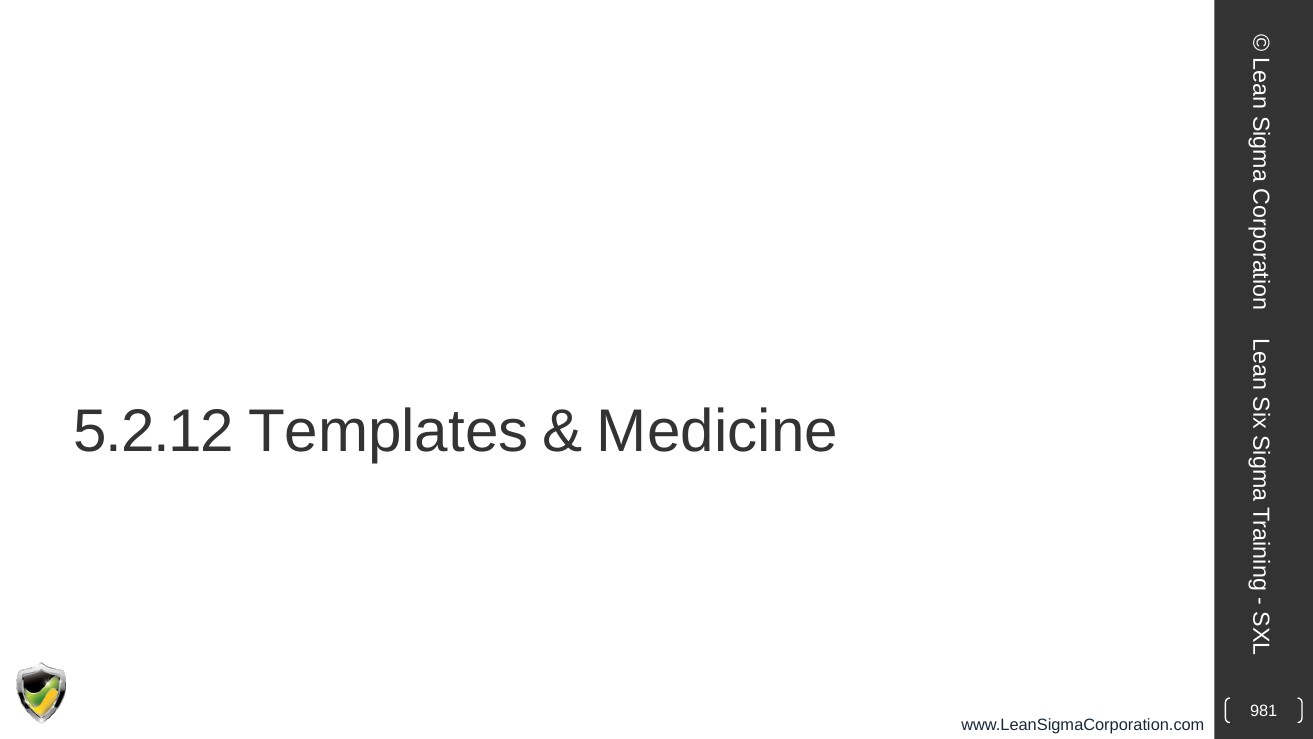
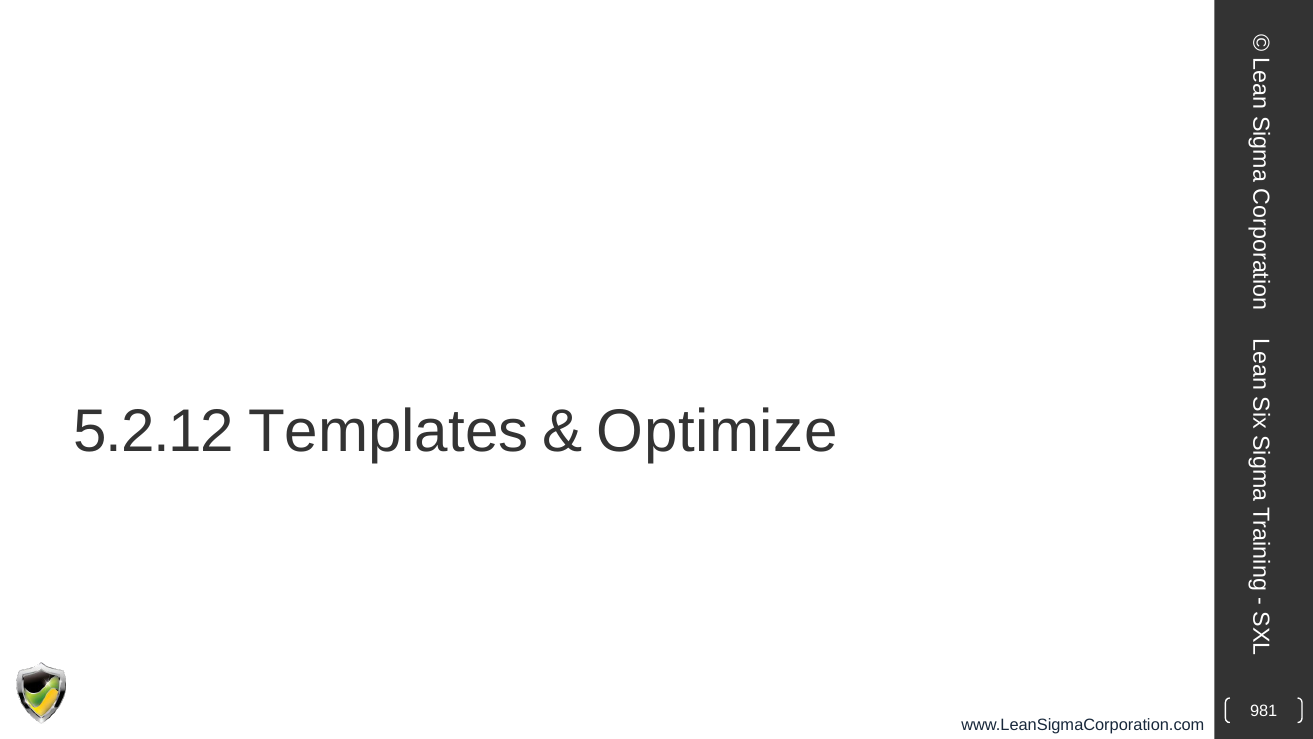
Medicine: Medicine -> Optimize (717, 431)
